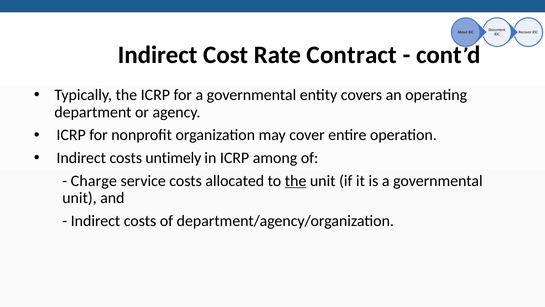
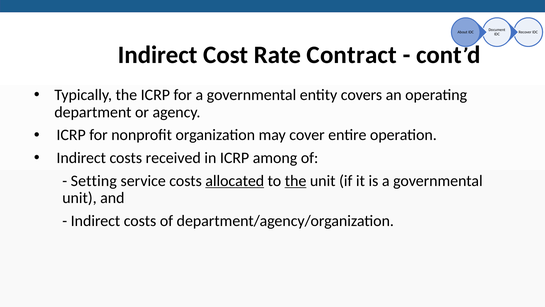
untimely: untimely -> received (173, 158)
Charge: Charge -> Setting (94, 181)
allocated underline: none -> present (235, 181)
